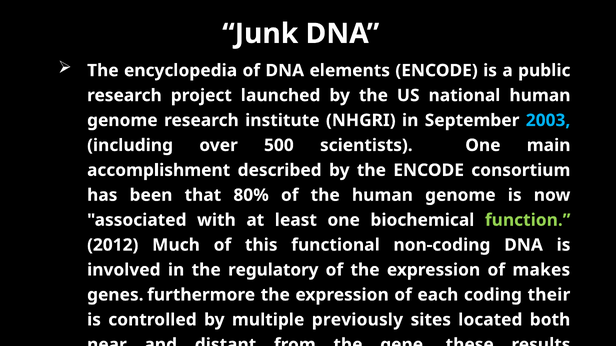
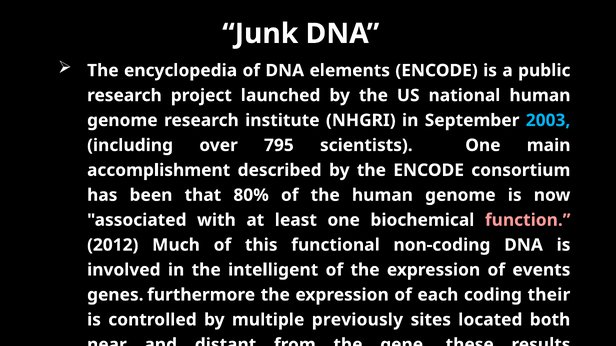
500: 500 -> 795 (279, 146)
function colour: light green -> pink (528, 220)
regulatory: regulatory -> intelligent (273, 270)
makes: makes -> events (541, 270)
